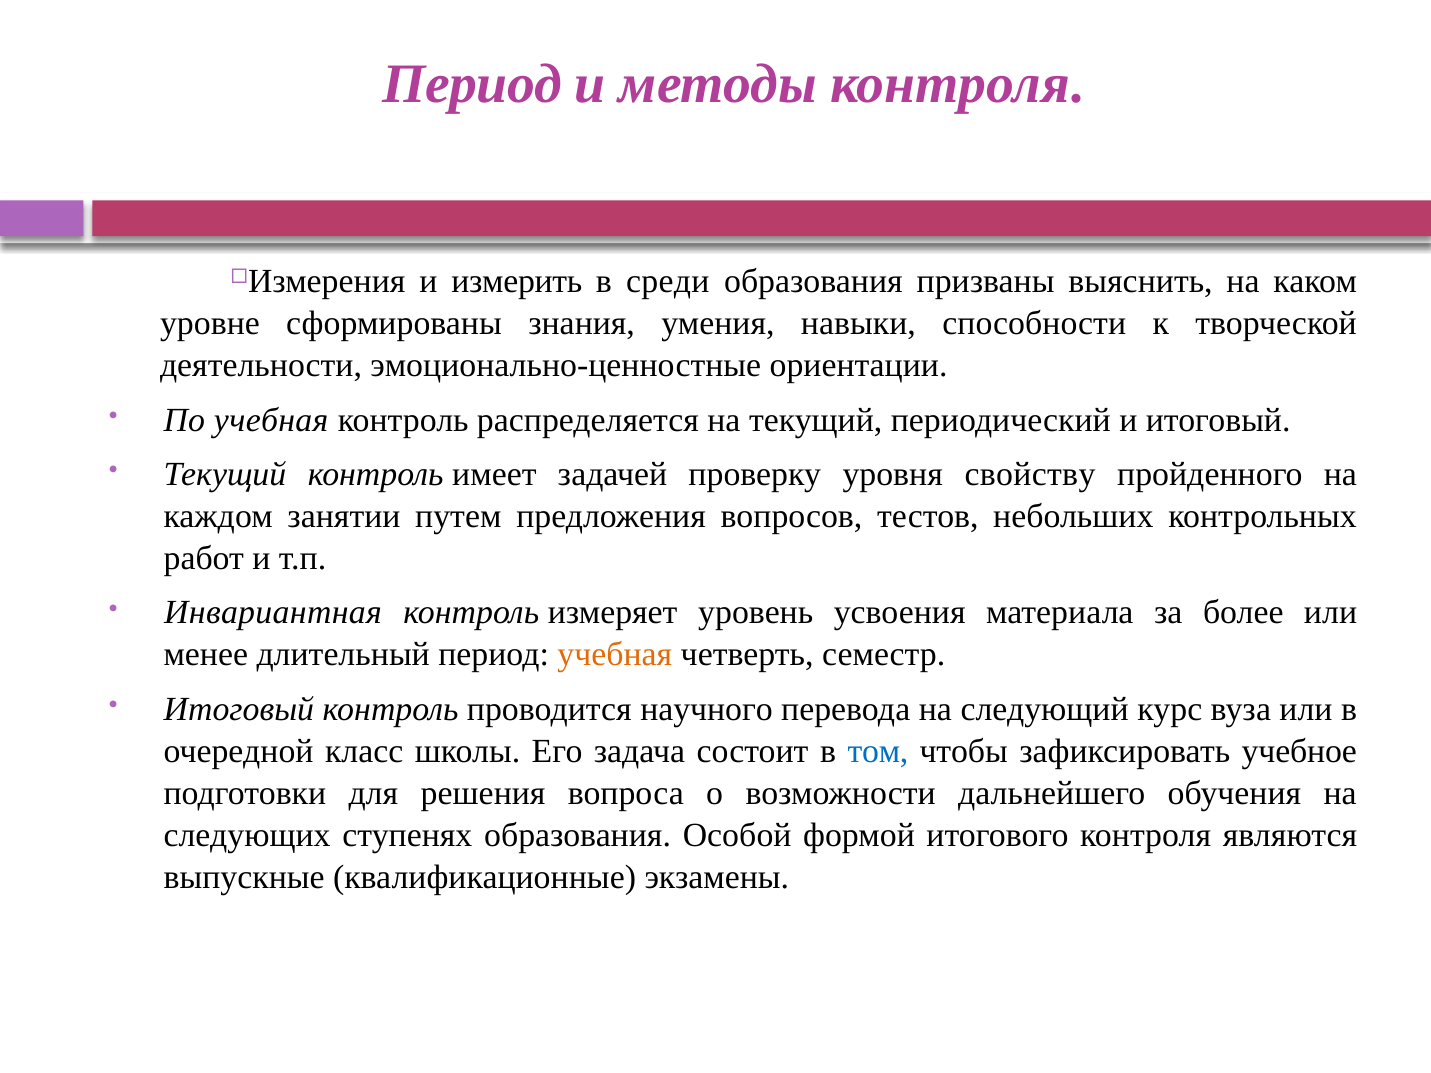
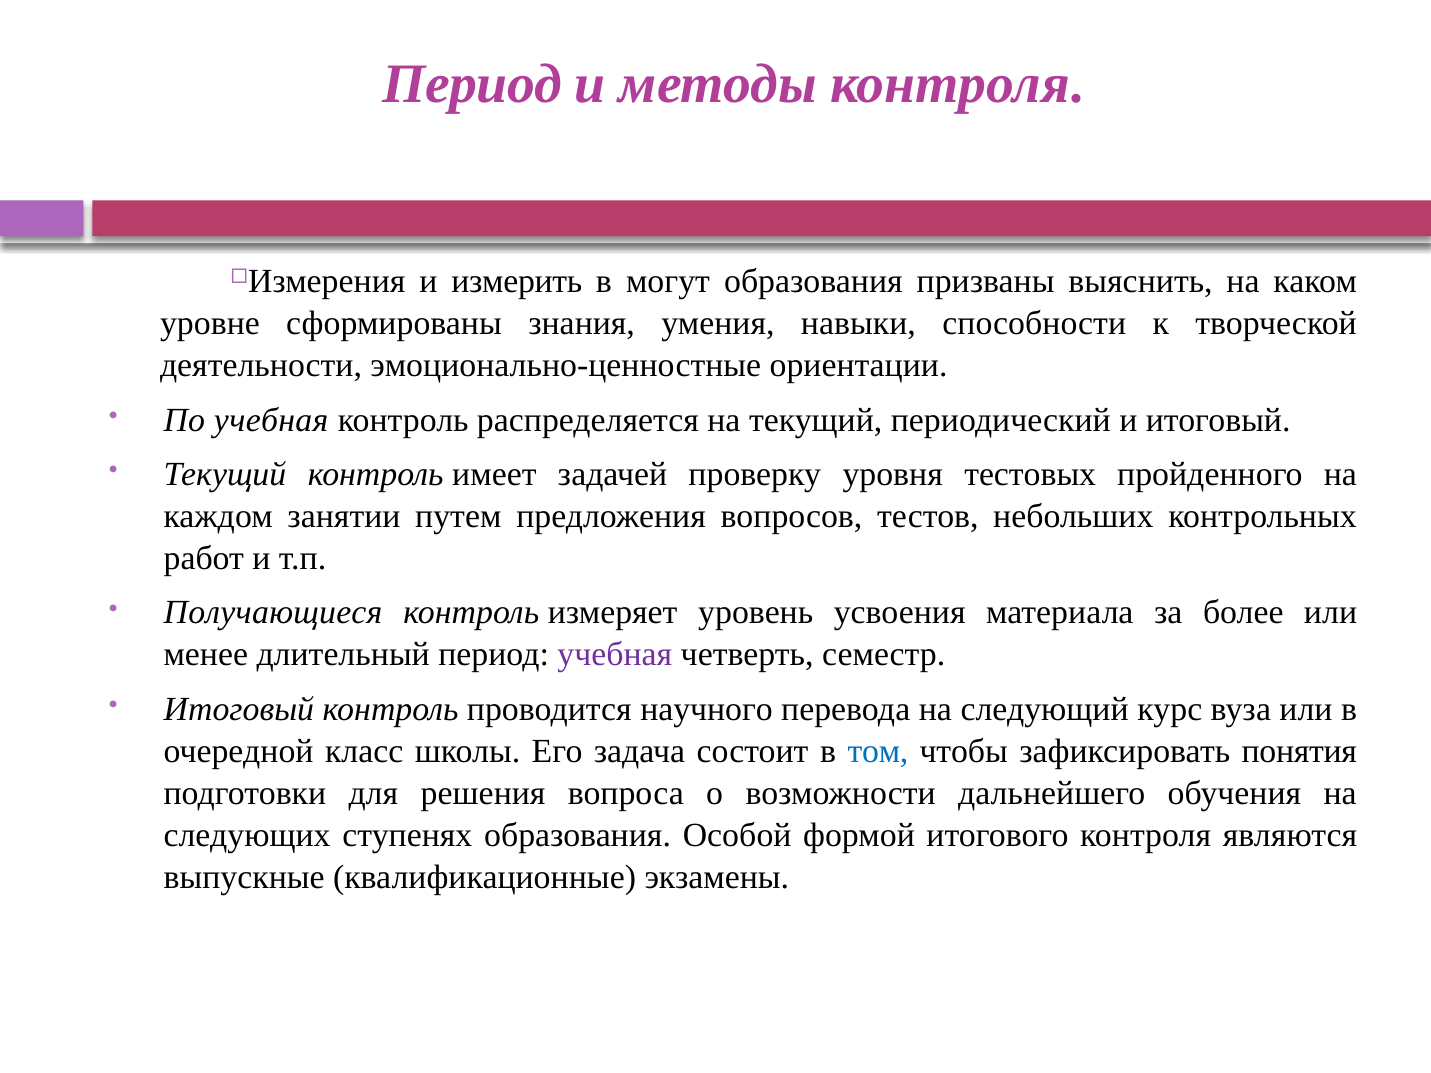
среди: среди -> могут (668, 282)
свойству: свойству -> тестовых (1030, 474)
Инвариантная: Инвариантная -> Получающиеся (273, 613)
учебная colour: orange -> purple (615, 655)
учебное: учебное -> понятия (1299, 751)
